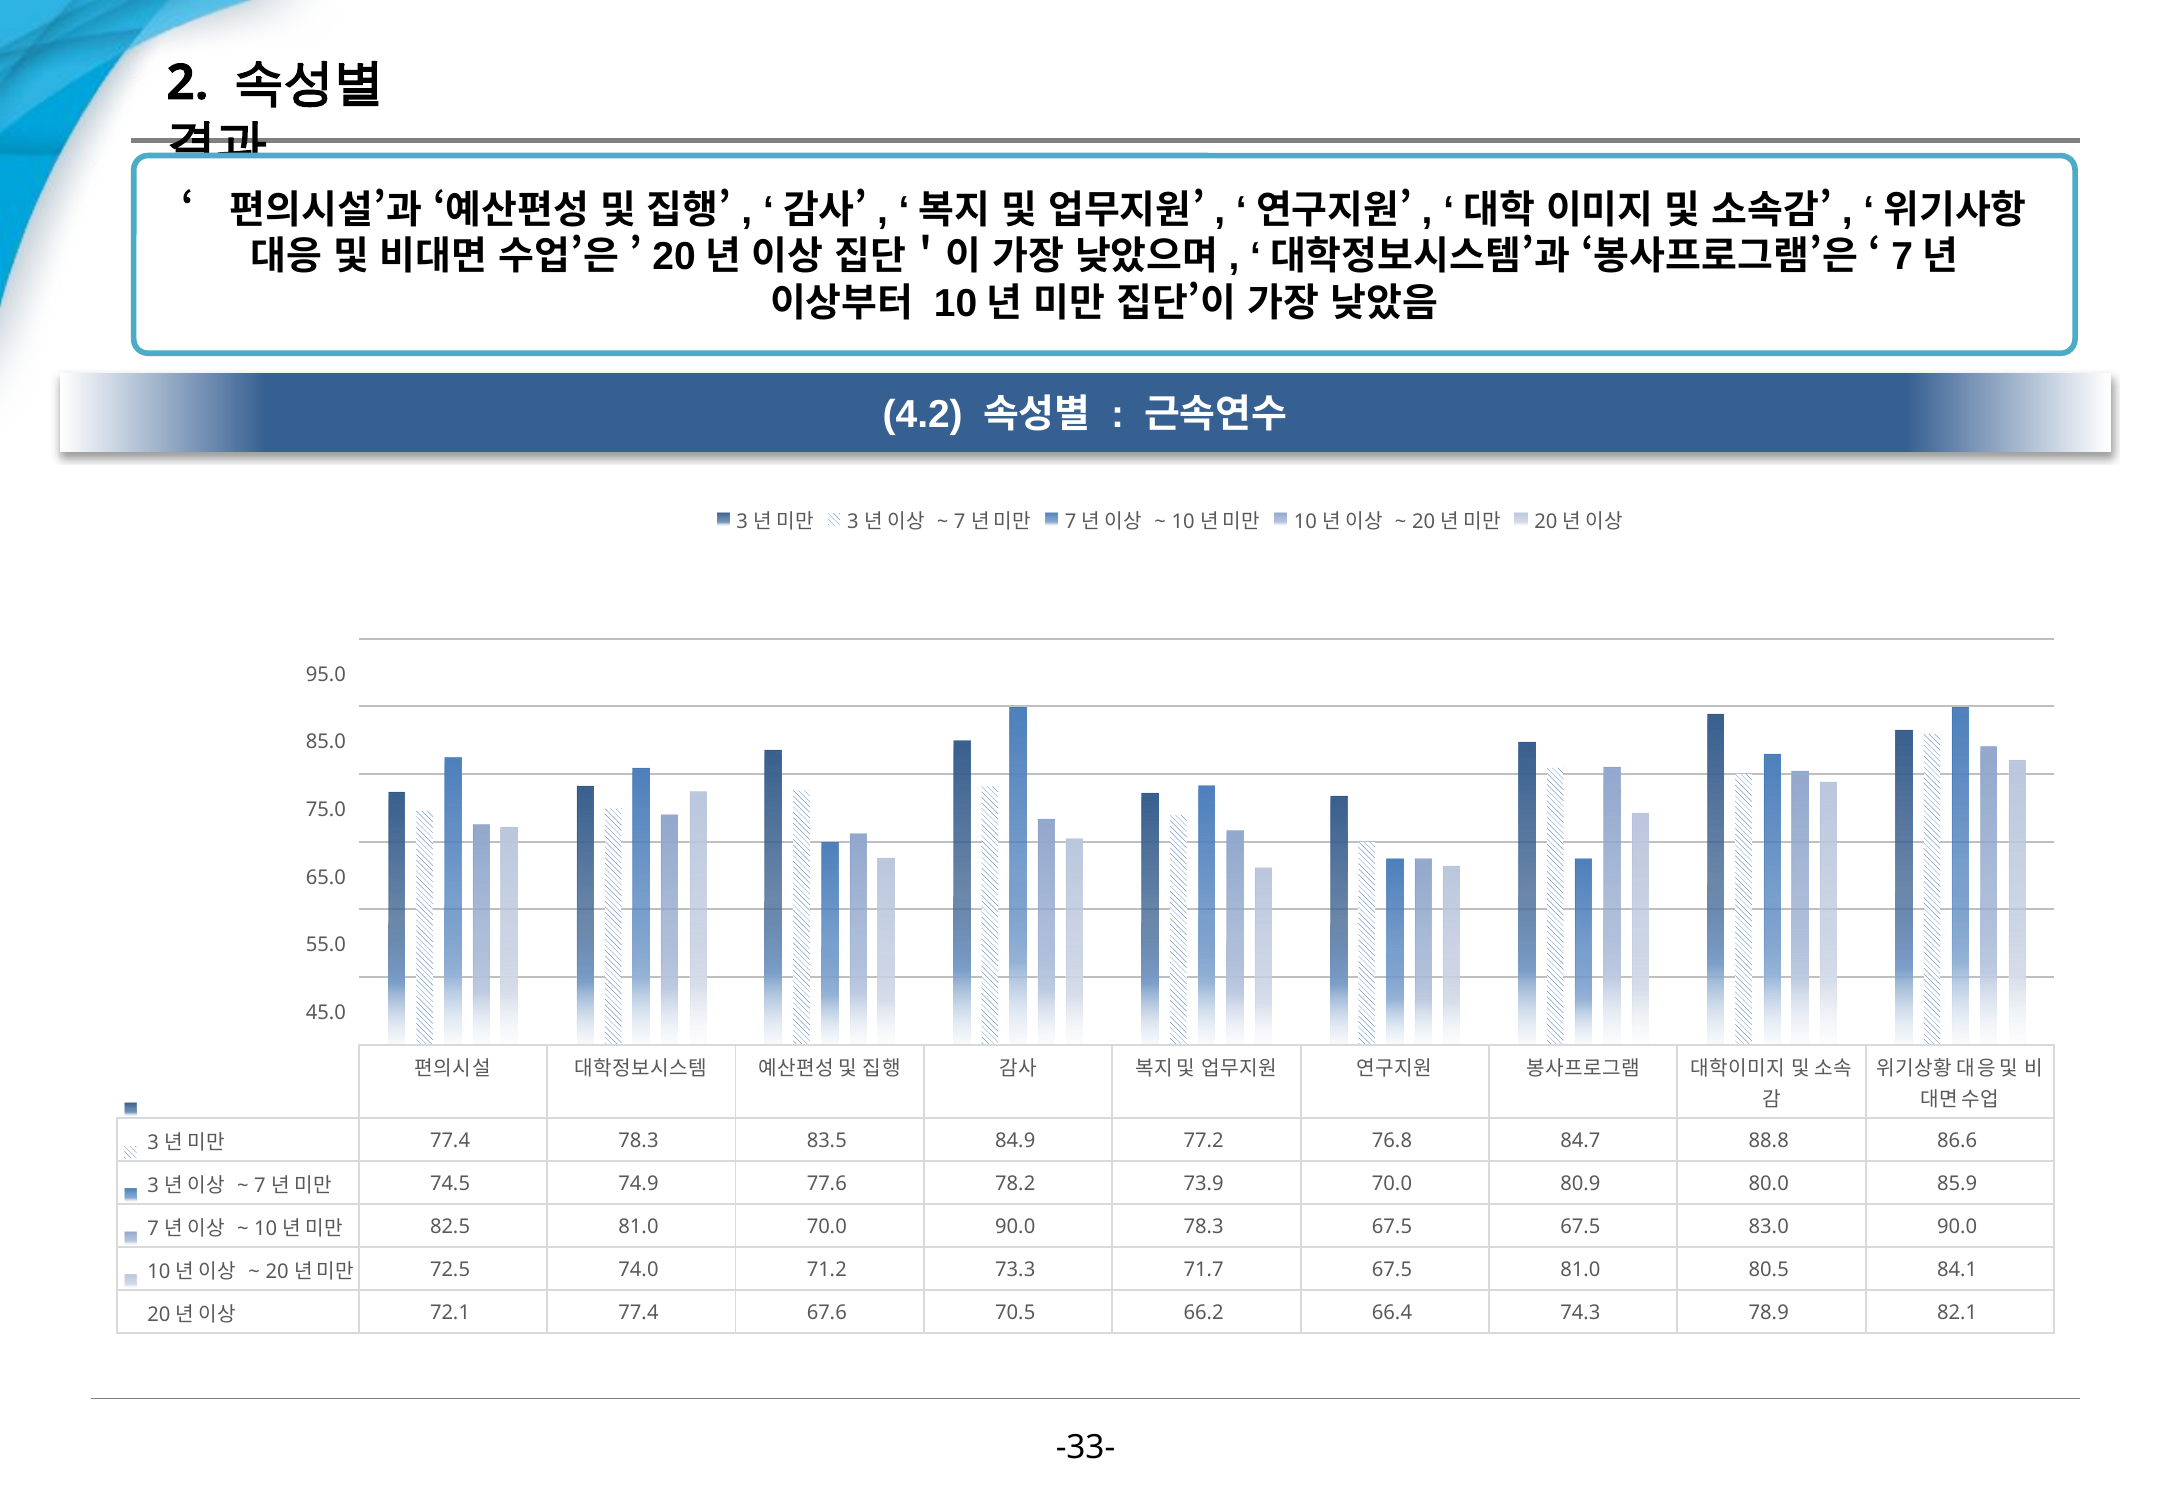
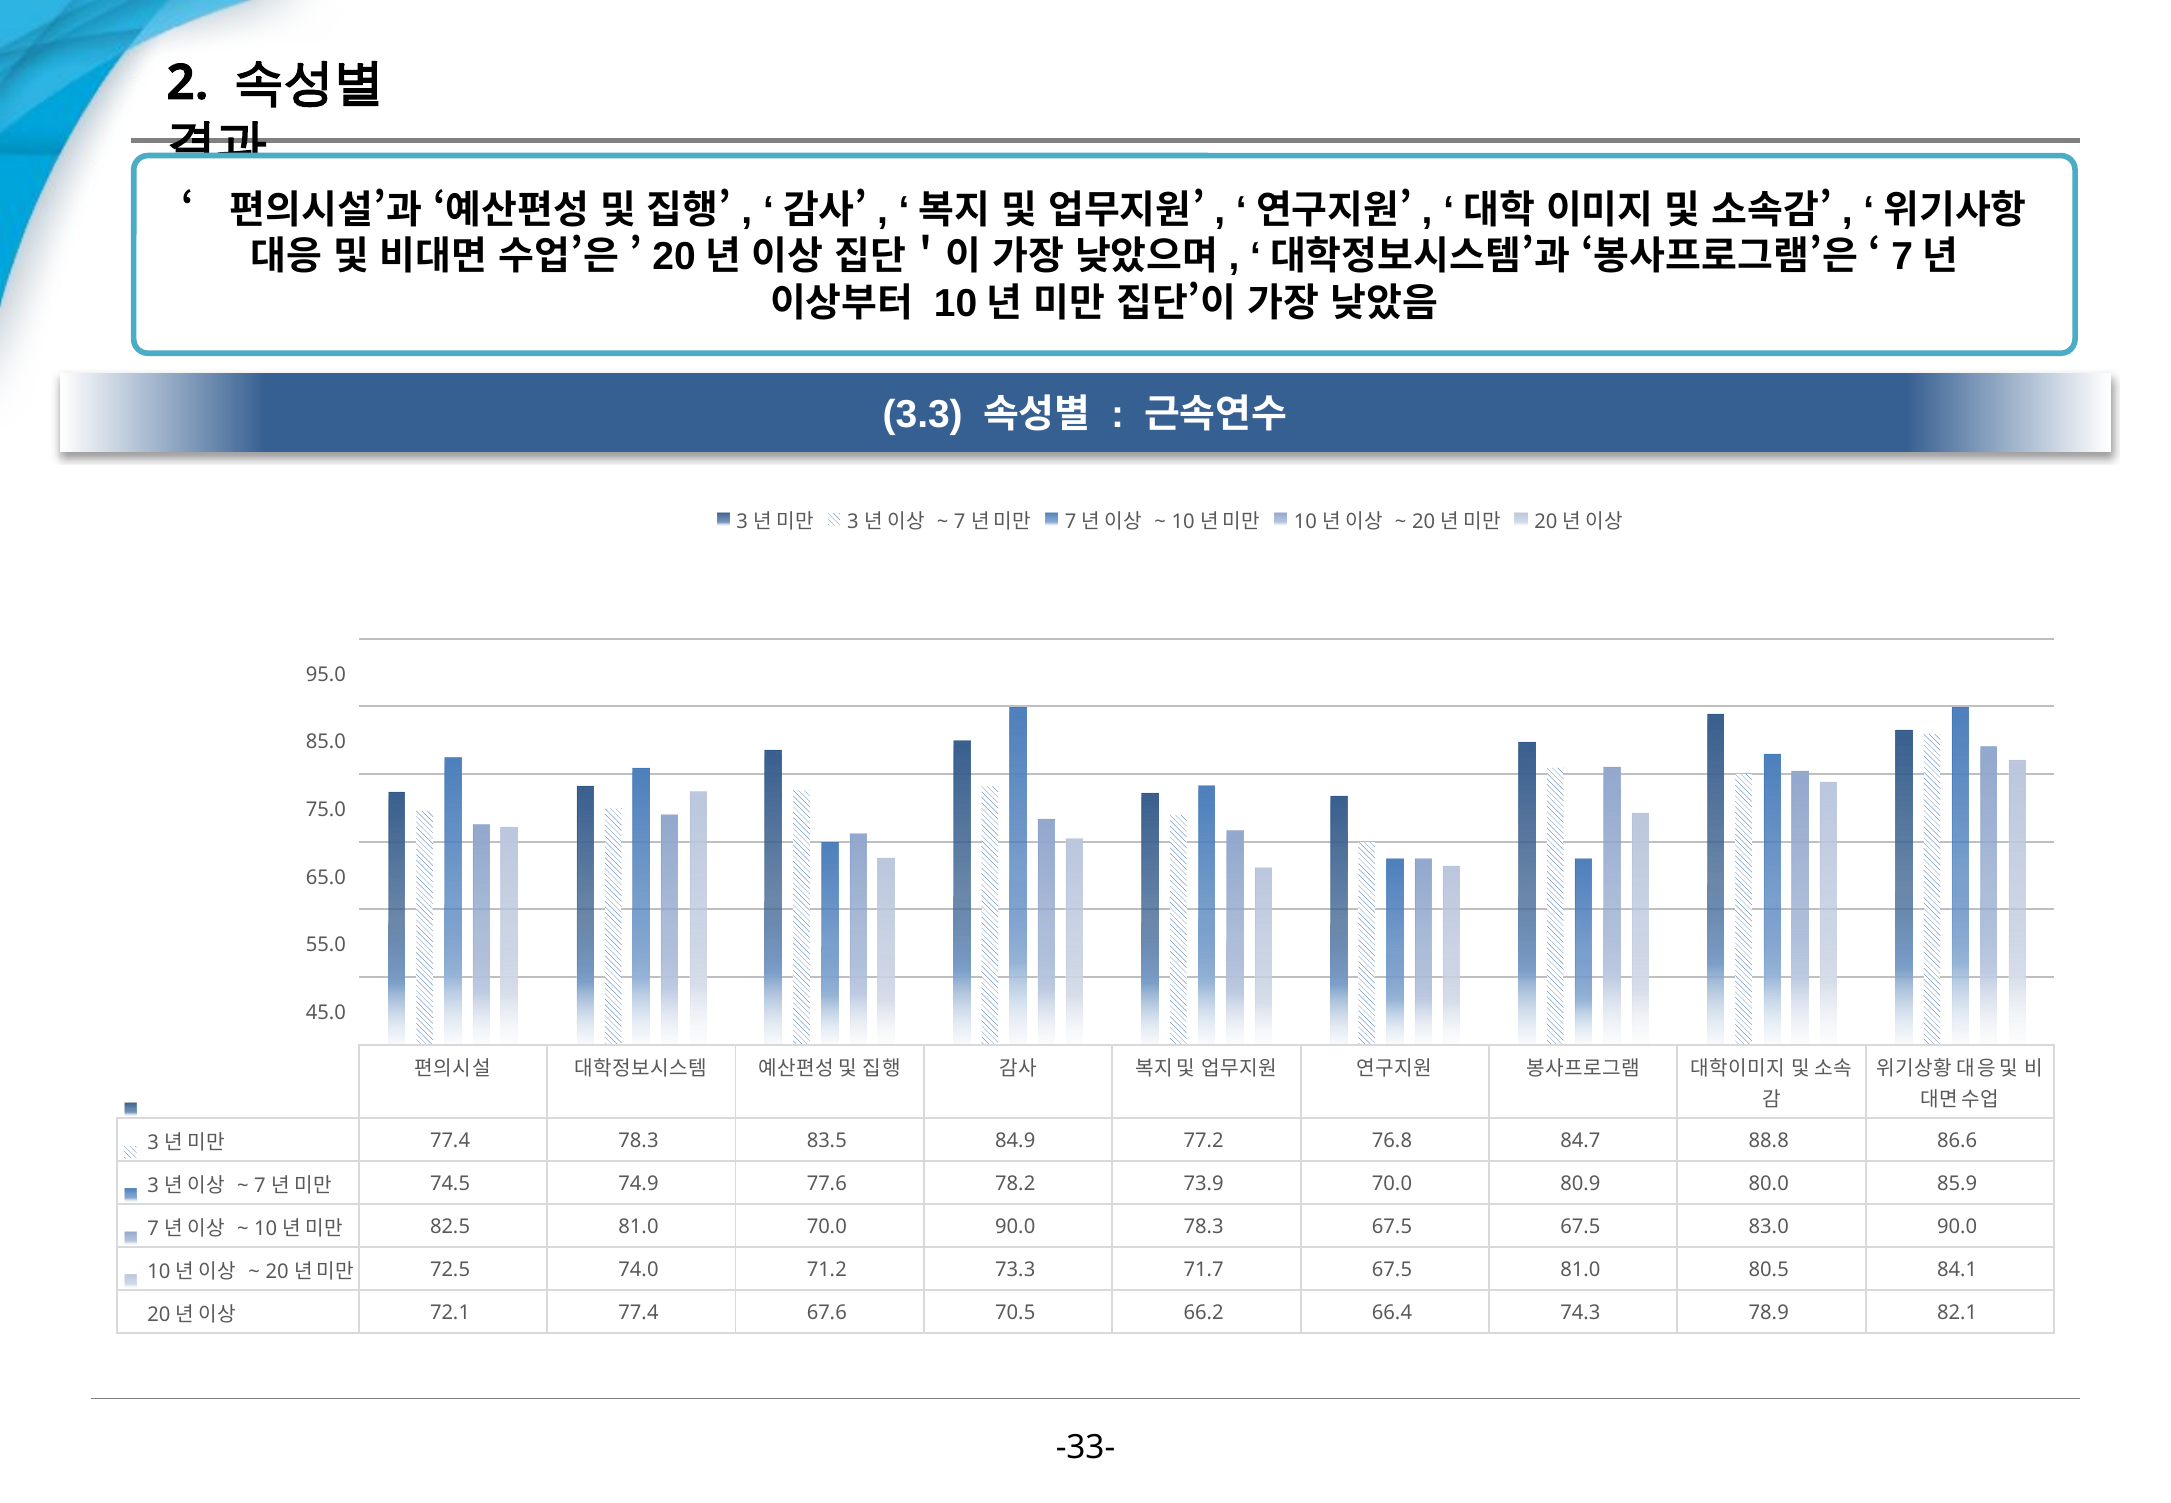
4.2: 4.2 -> 3.3 (923, 415)
